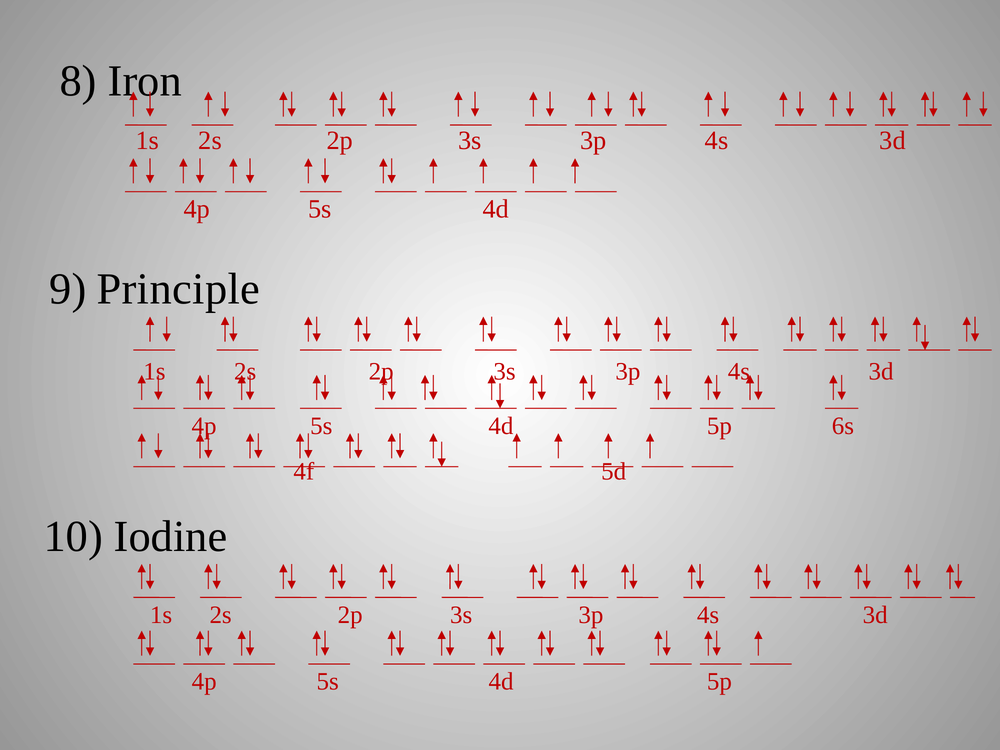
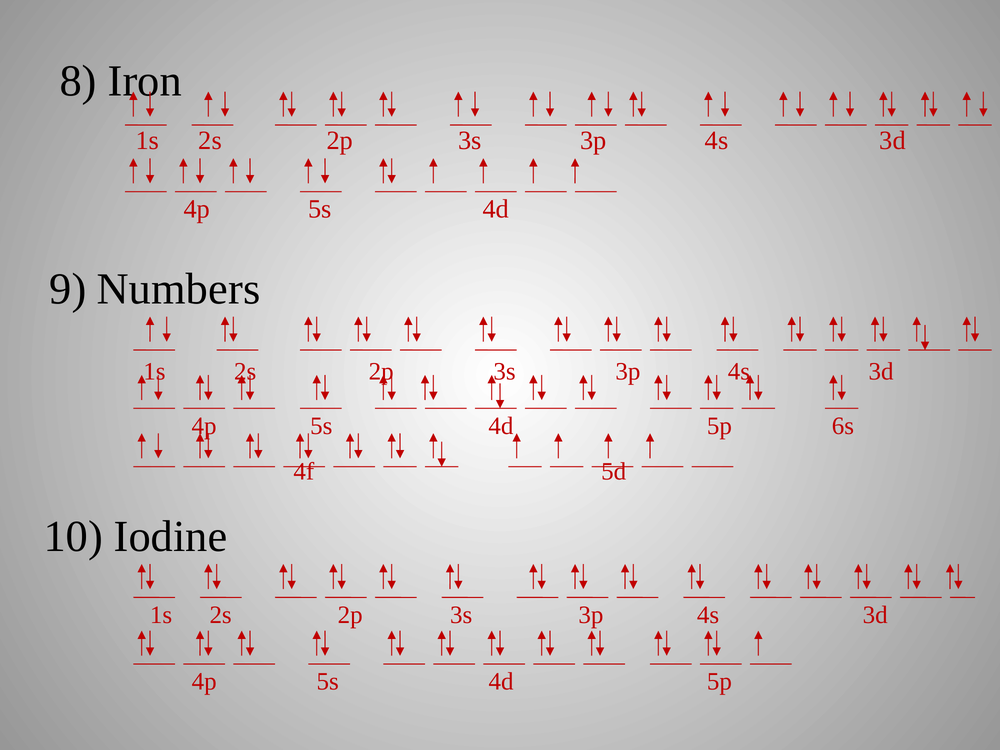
Principle: Principle -> Numbers (179, 289)
